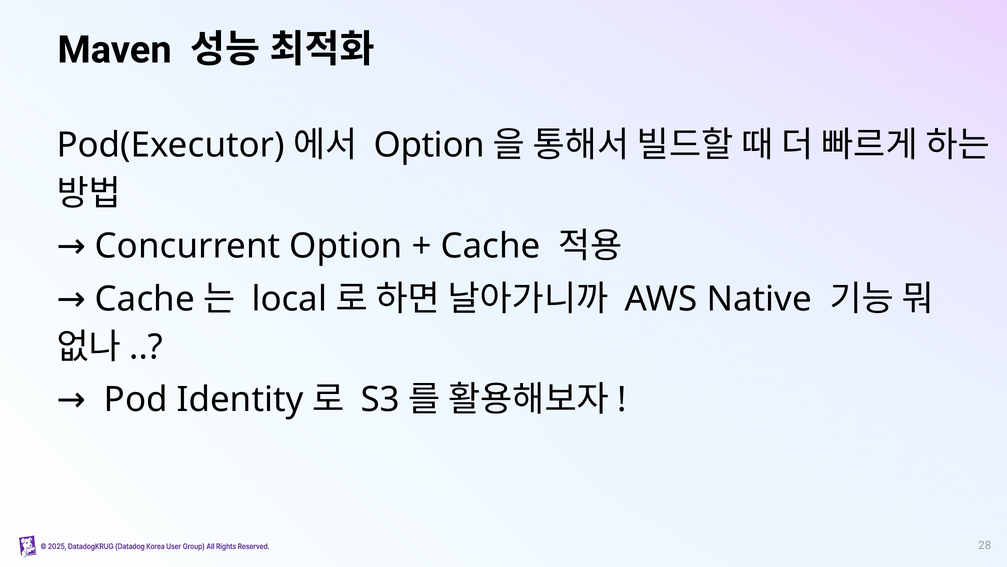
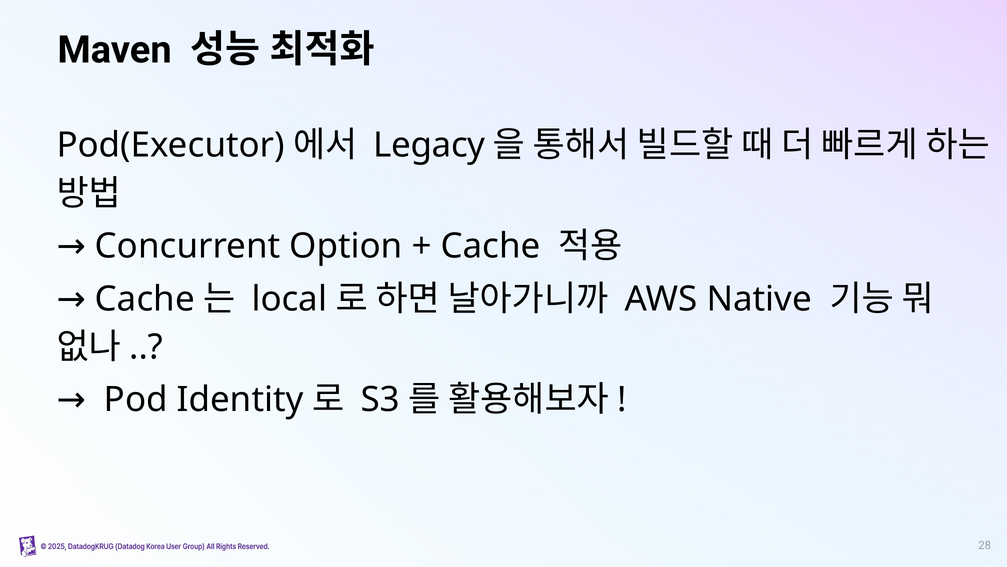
Option: Option -> Legacy (429, 145)
